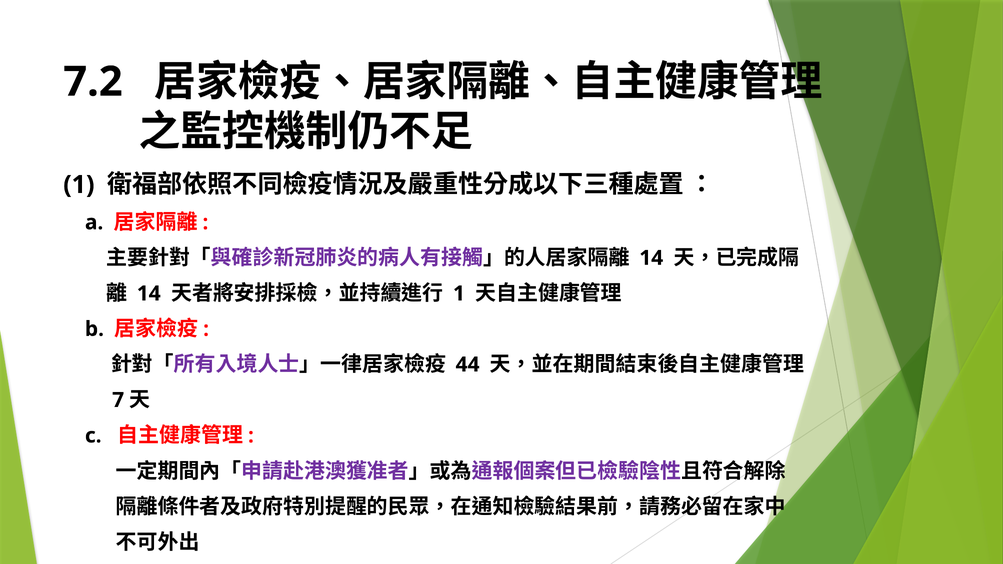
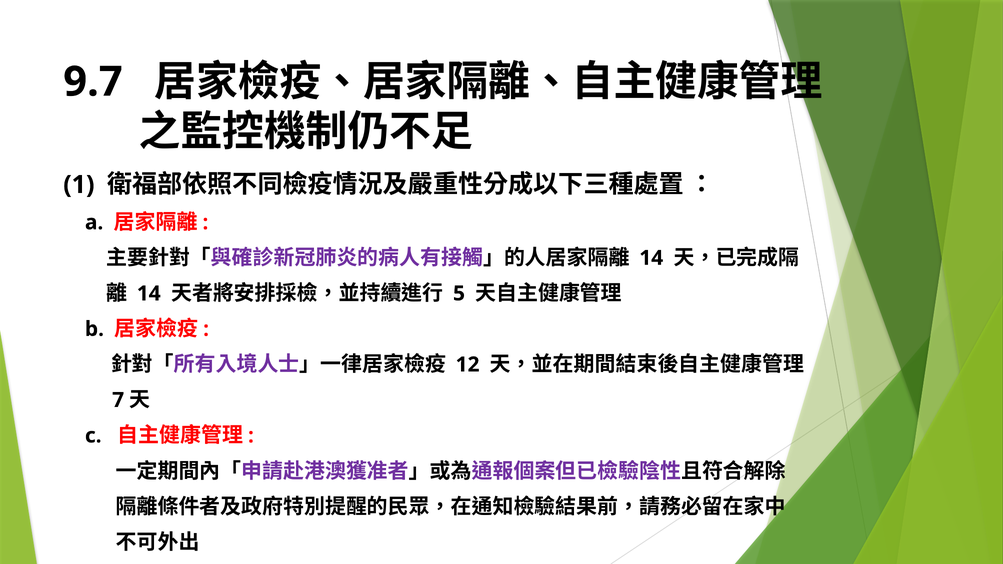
7.2: 7.2 -> 9.7 (93, 82)
1: 1 -> 5 (459, 294)
44: 44 -> 12 (468, 365)
